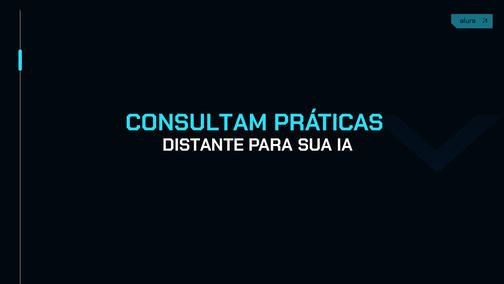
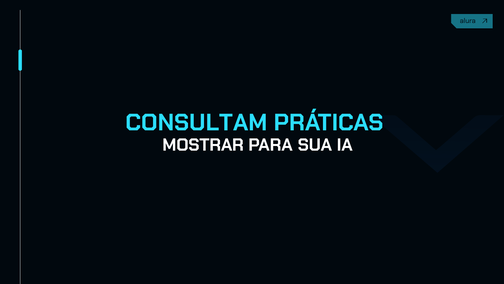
DISTANTE: DISTANTE -> MOSTRAR (203, 145)
